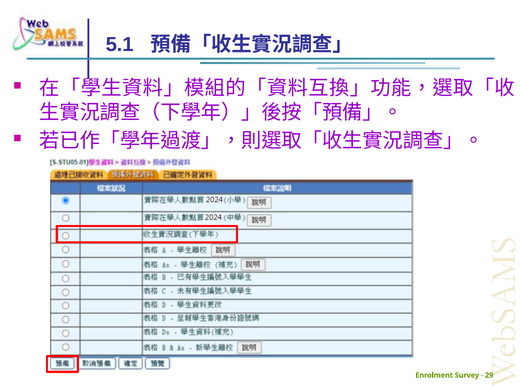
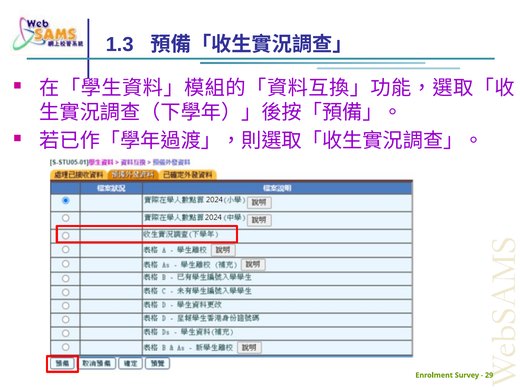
5.1: 5.1 -> 1.3 (120, 44)
